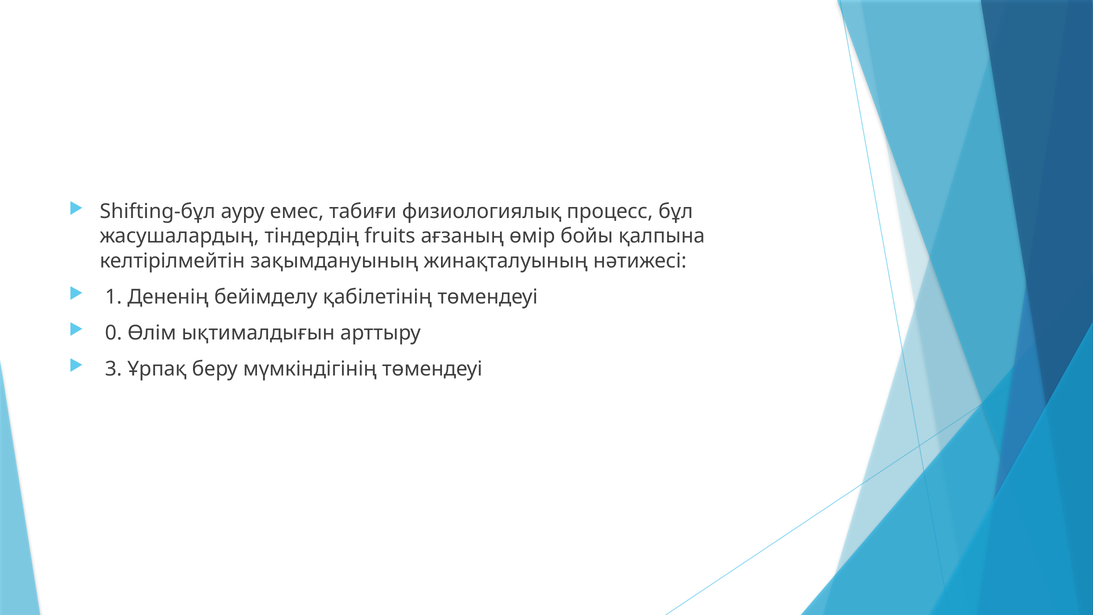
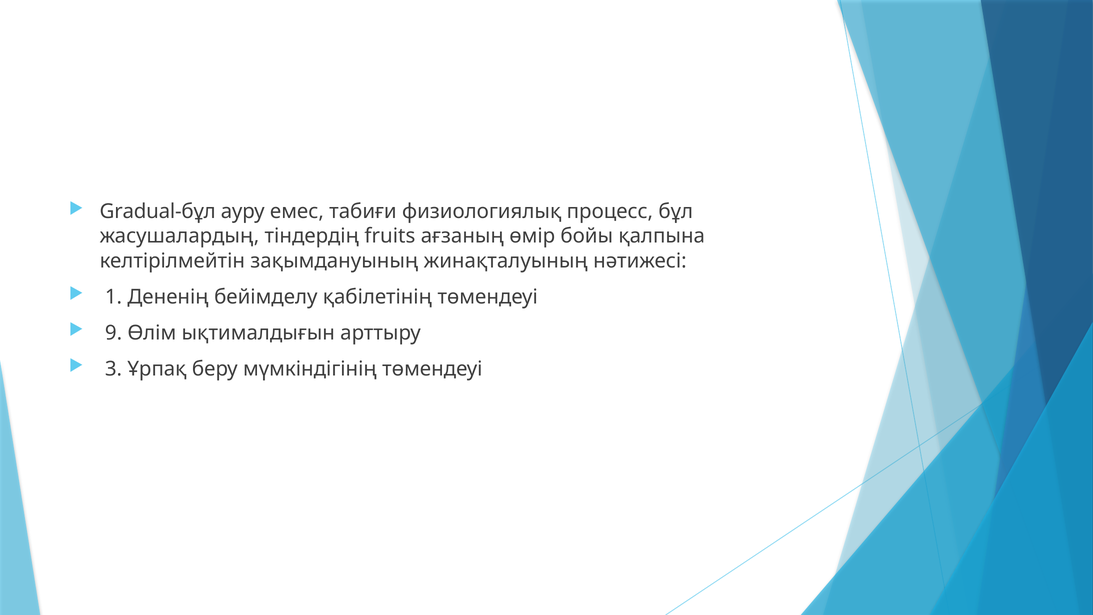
Shifting-бұл: Shifting-бұл -> Gradual-бұл (158, 212)
0: 0 -> 9 (114, 333)
